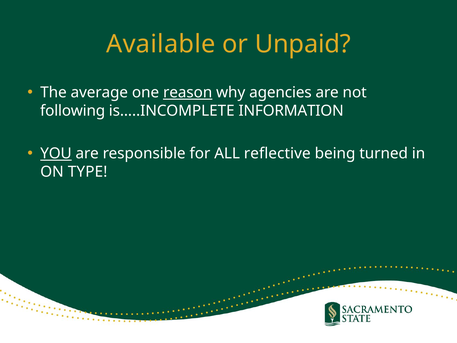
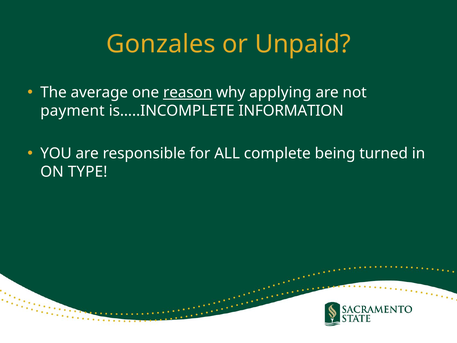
Available: Available -> Gonzales (161, 44)
agencies: agencies -> applying (280, 92)
following: following -> payment (72, 111)
YOU underline: present -> none (56, 153)
reflective: reflective -> complete (277, 153)
